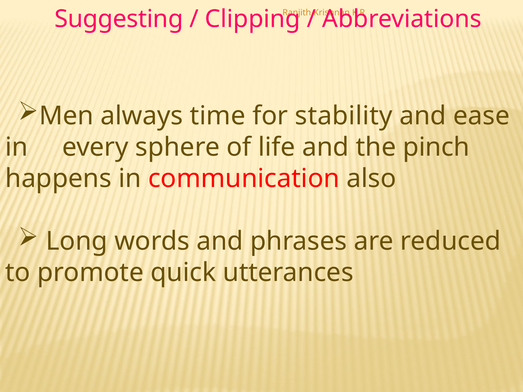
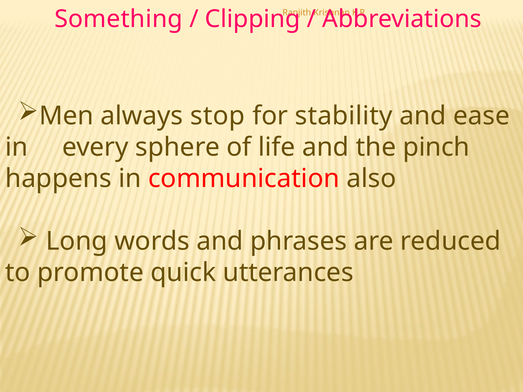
Suggesting: Suggesting -> Something (119, 19)
time: time -> stop (218, 116)
